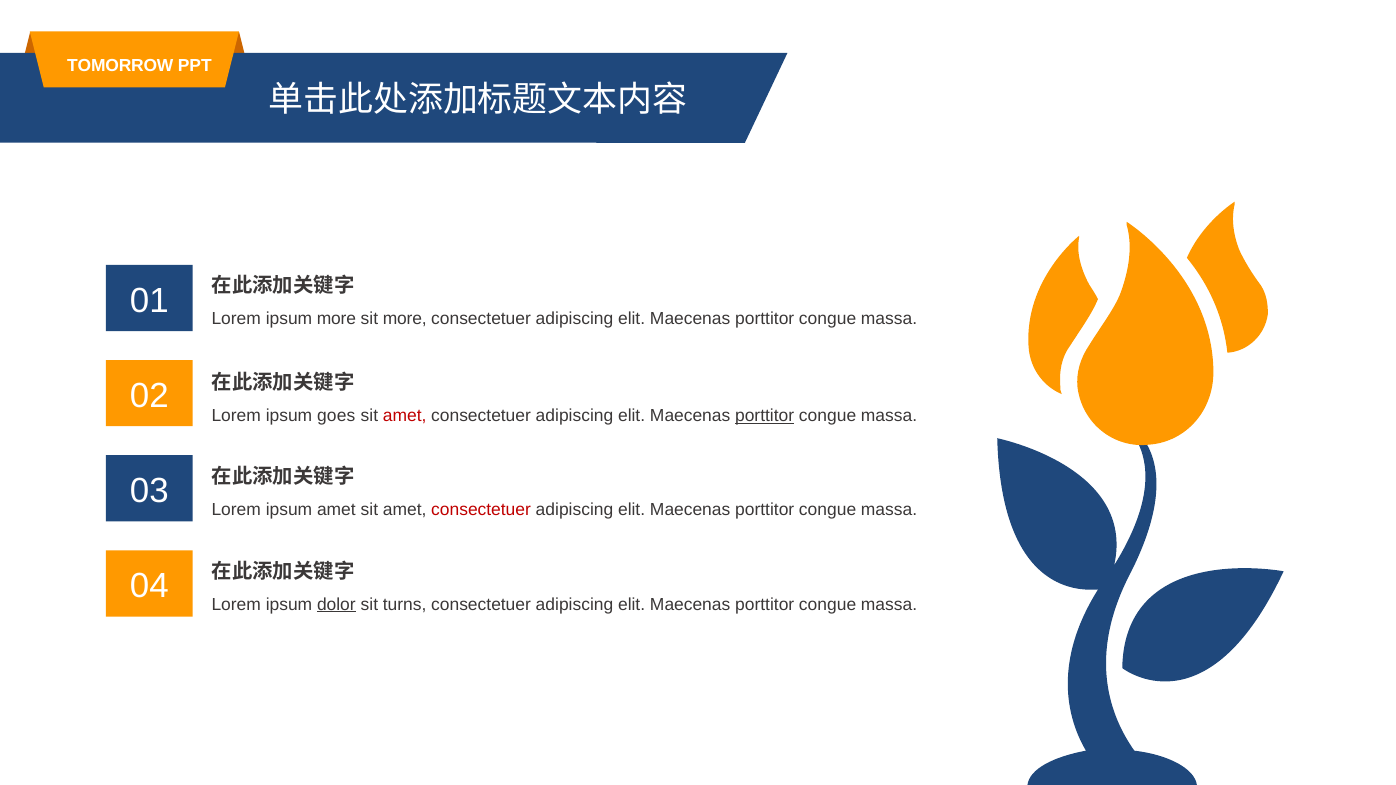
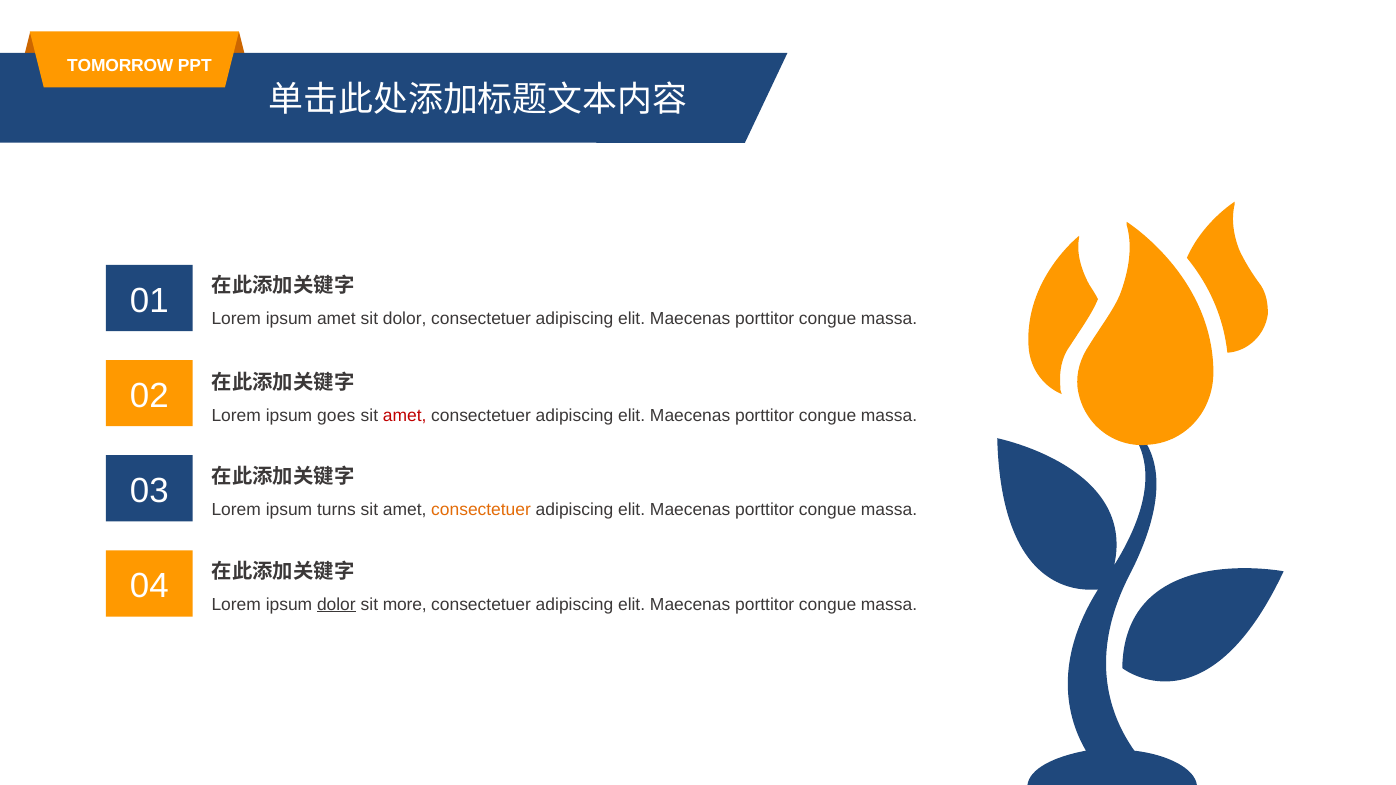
ipsum more: more -> amet (336, 319)
sit more: more -> dolor (405, 319)
porttitor underline: present -> none (765, 416)
ipsum amet: amet -> turns (336, 509)
consectetuer colour: red -> orange (481, 509)
turns: turns -> more (405, 605)
